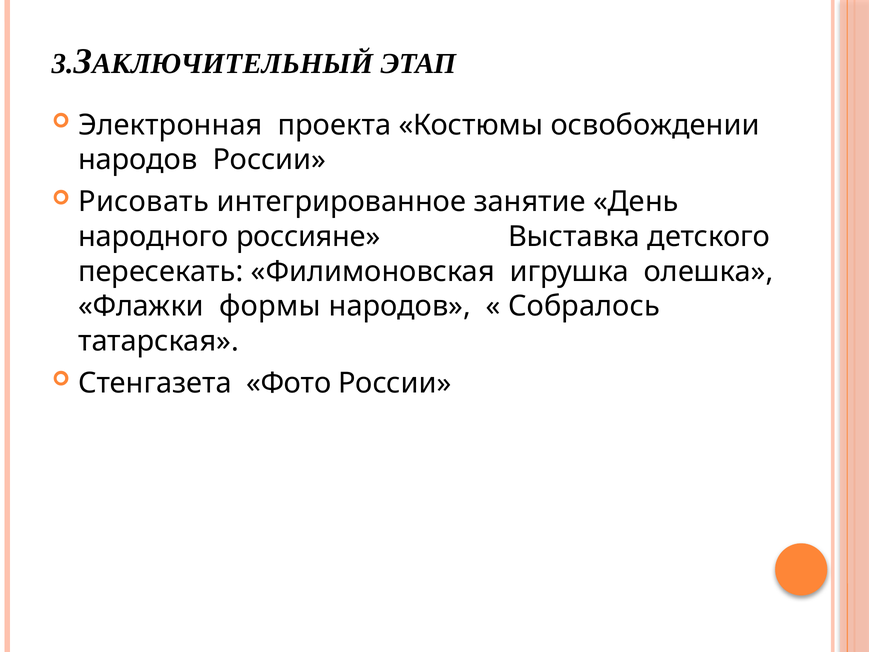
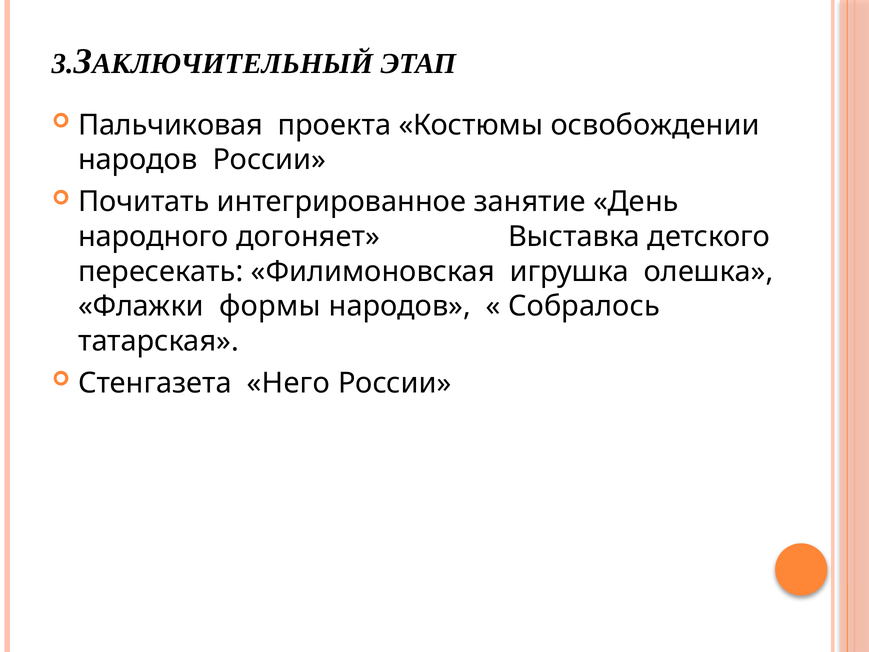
Электронная: Электронная -> Пальчиковая (170, 125)
Рисовать: Рисовать -> Почитать (144, 202)
россияне: россияне -> догоняет (308, 237)
Фото: Фото -> Него (288, 383)
